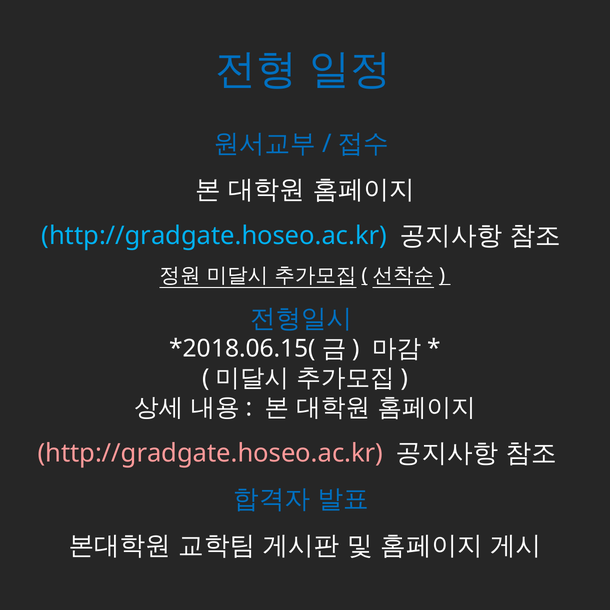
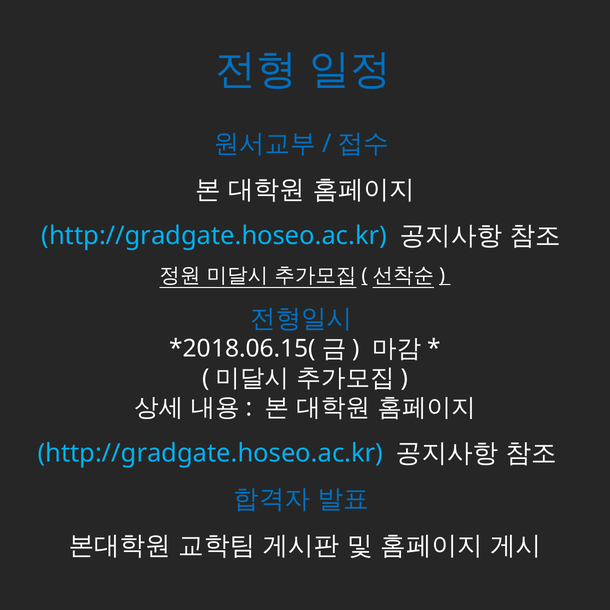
http://gradgate.hoseo.ac.kr colour: pink -> light blue (210, 453)
